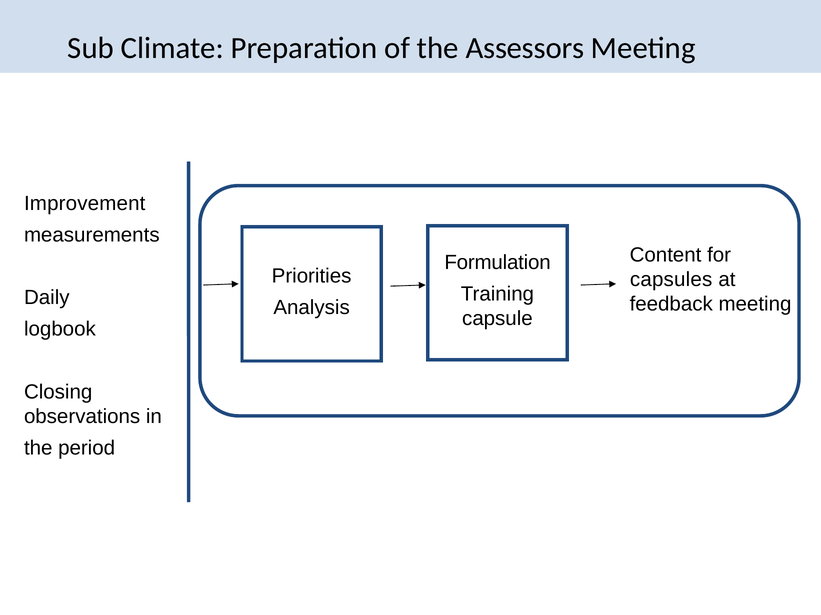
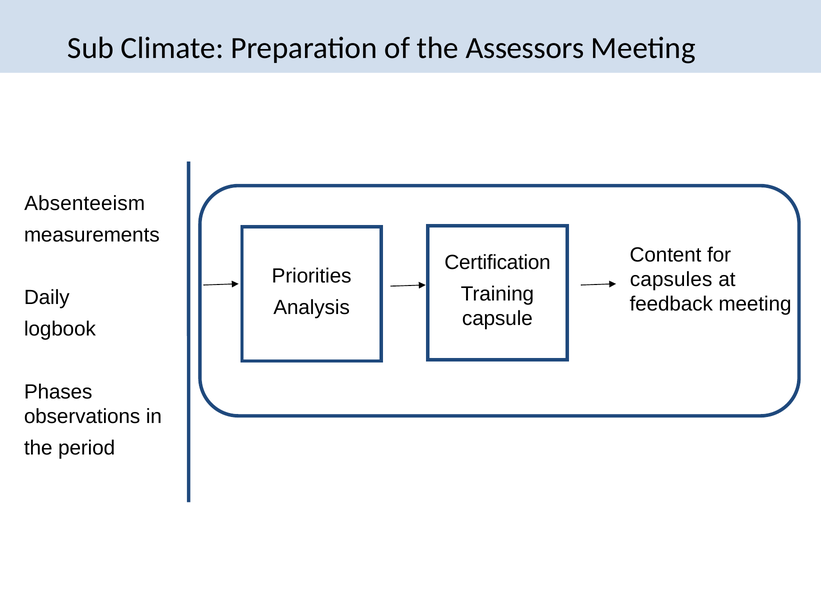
Improvement: Improvement -> Absenteeism (85, 204)
Formulation: Formulation -> Certification (498, 263)
Closing: Closing -> Phases (58, 393)
